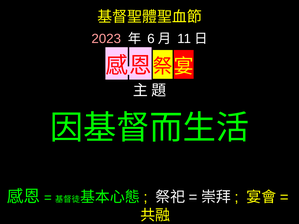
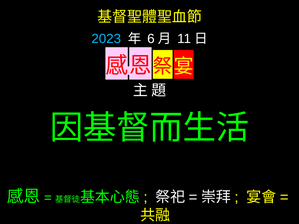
2023 colour: pink -> light blue (106, 39)
